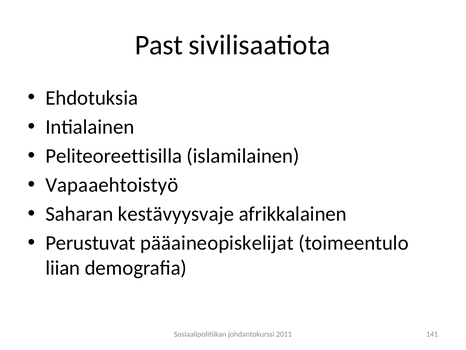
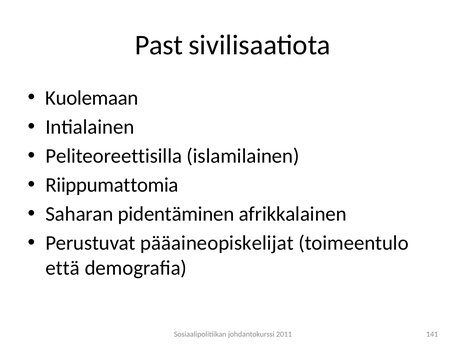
Ehdotuksia: Ehdotuksia -> Kuolemaan (92, 98)
Vapaaehtoistyö: Vapaaehtoistyö -> Riippumattomia (112, 185)
kestävyysvaje: kestävyysvaje -> pidentäminen (176, 214)
liian: liian -> että (63, 268)
